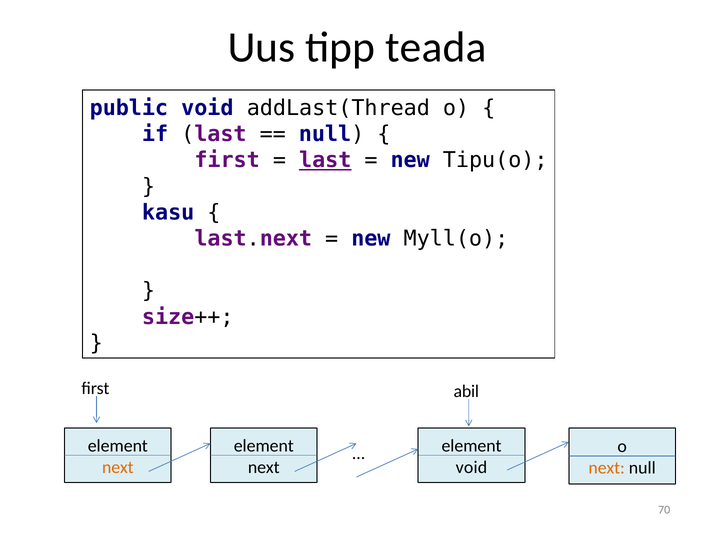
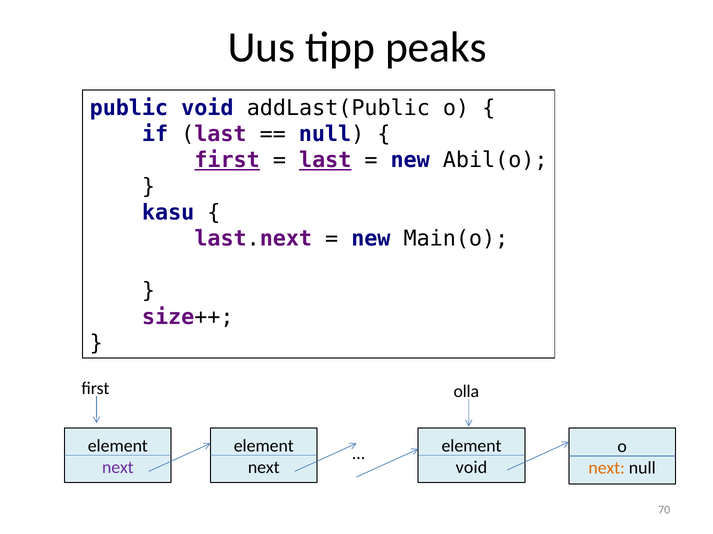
teada: teada -> peaks (436, 48)
addLast(Thread: addLast(Thread -> addLast(Public (338, 108)
first underline: none -> present (227, 161)
Tipu(o: Tipu(o -> Abil(o (495, 161)
Myll(o: Myll(o -> Main(o (456, 239)
abil: abil -> olla (466, 392)
next colour: orange -> purple (118, 468)
